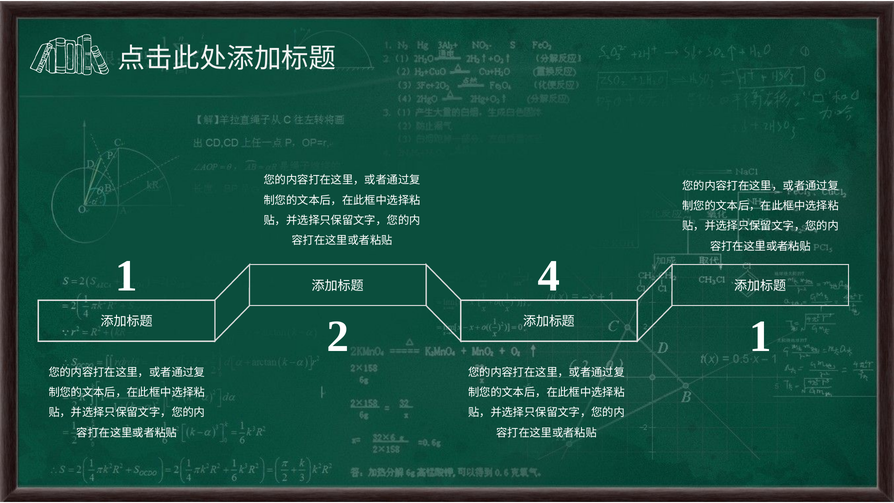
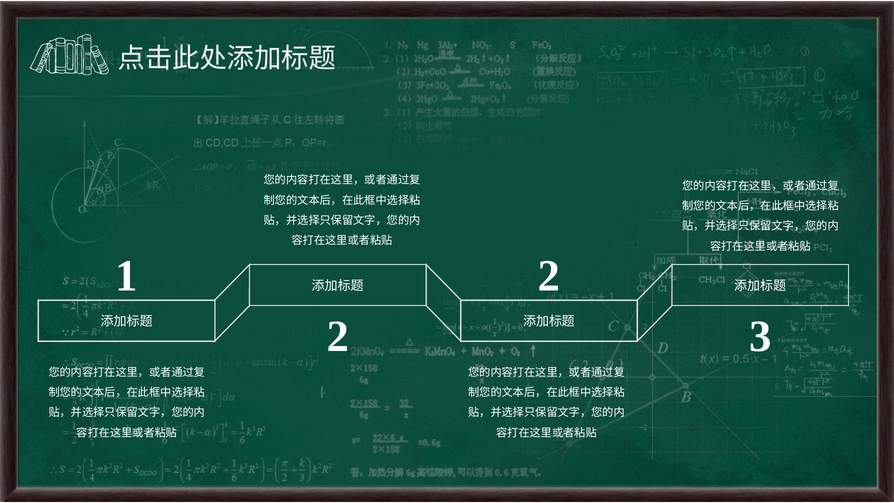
1 4: 4 -> 2 (549, 276)
2 1: 1 -> 3 (760, 337)
